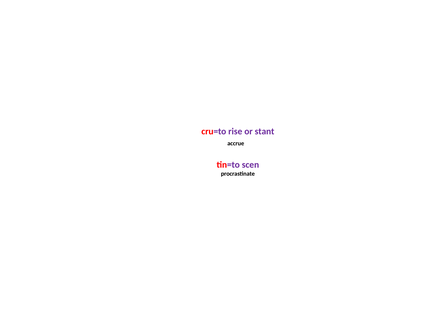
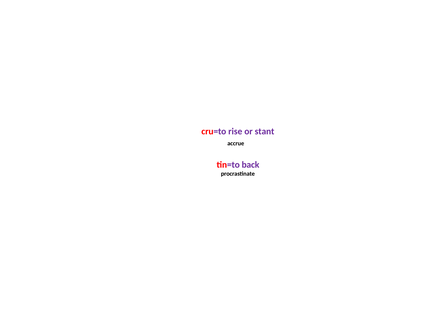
scen: scen -> back (250, 165)
